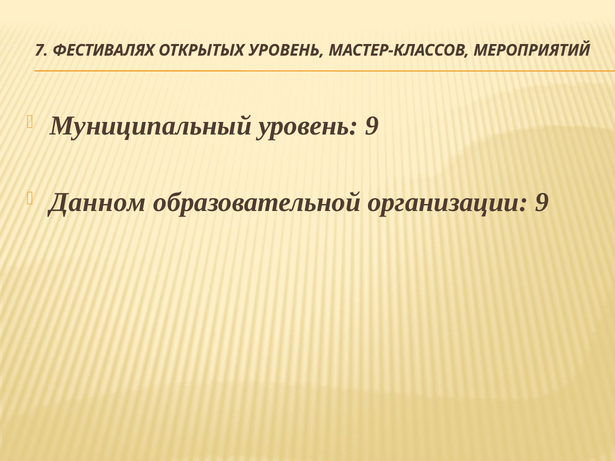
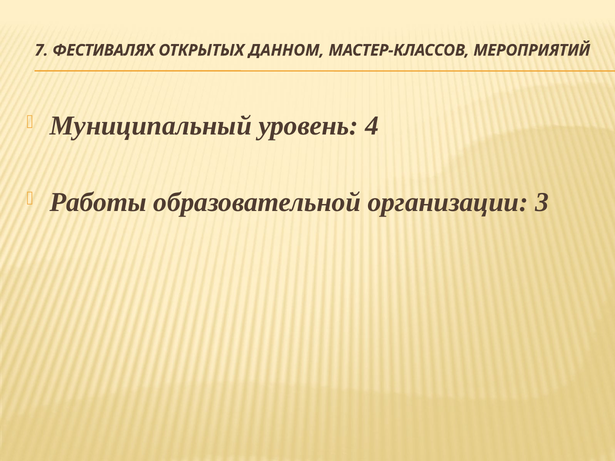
ОТКРЫТЫХ УРОВЕНЬ: УРОВЕНЬ -> ДАННОМ (286, 50)
уровень 9: 9 -> 4 (372, 126)
Данном: Данном -> Работы (98, 202)
организации 9: 9 -> 3 (542, 202)
